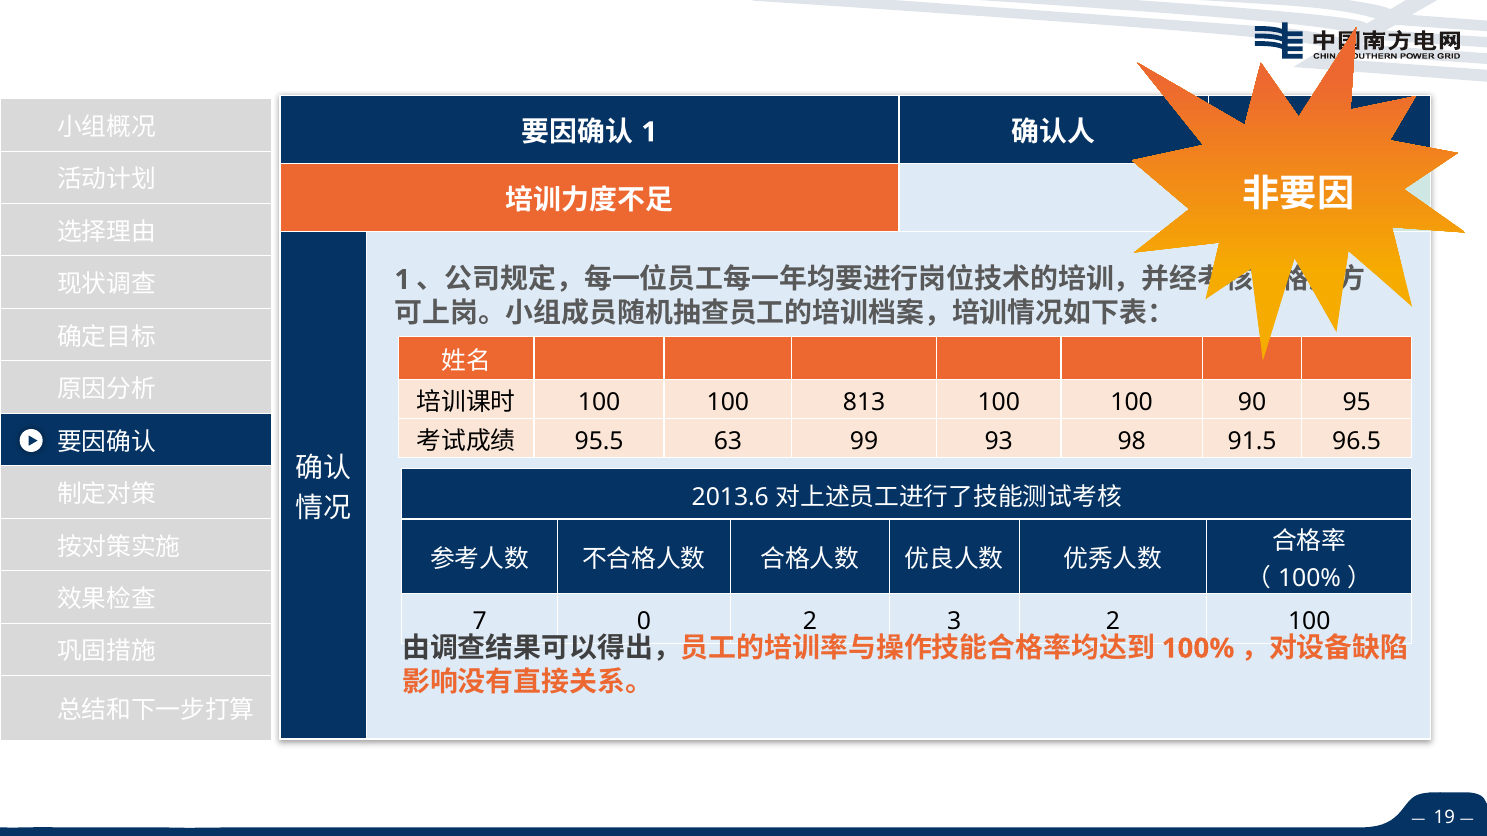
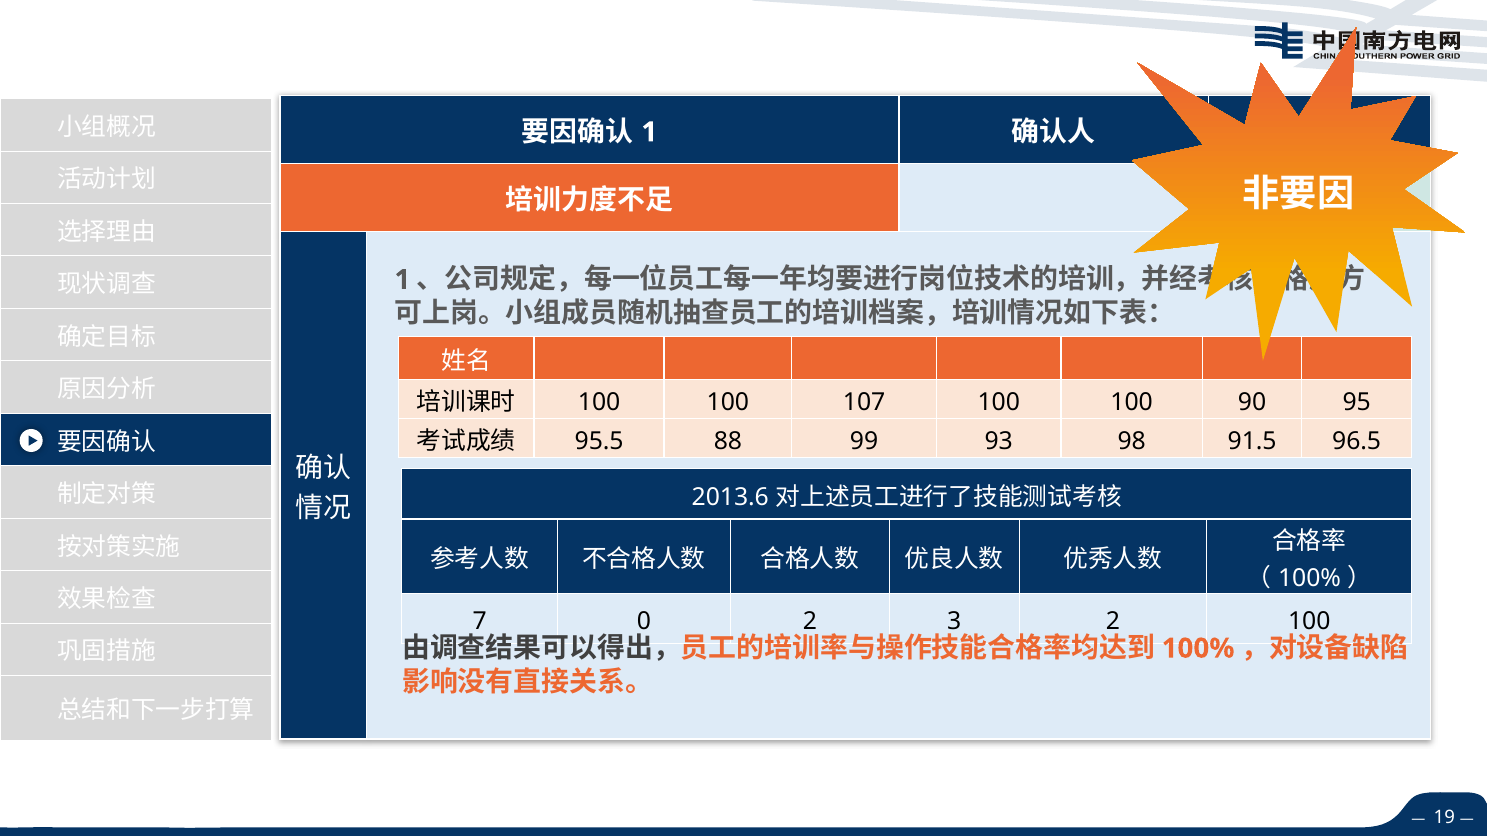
813: 813 -> 107 (864, 402)
63: 63 -> 88 (728, 441)
